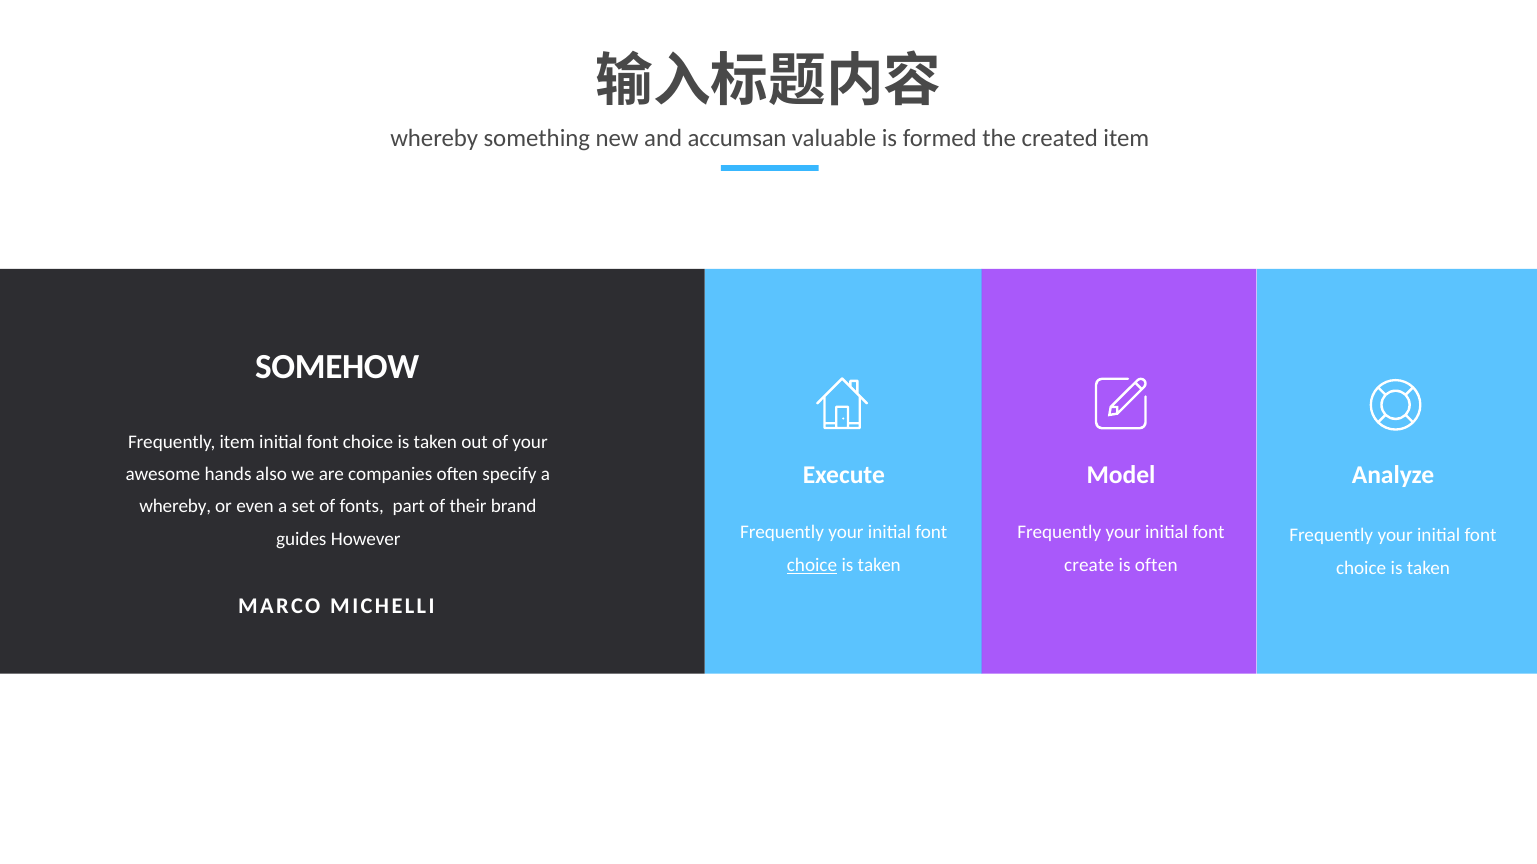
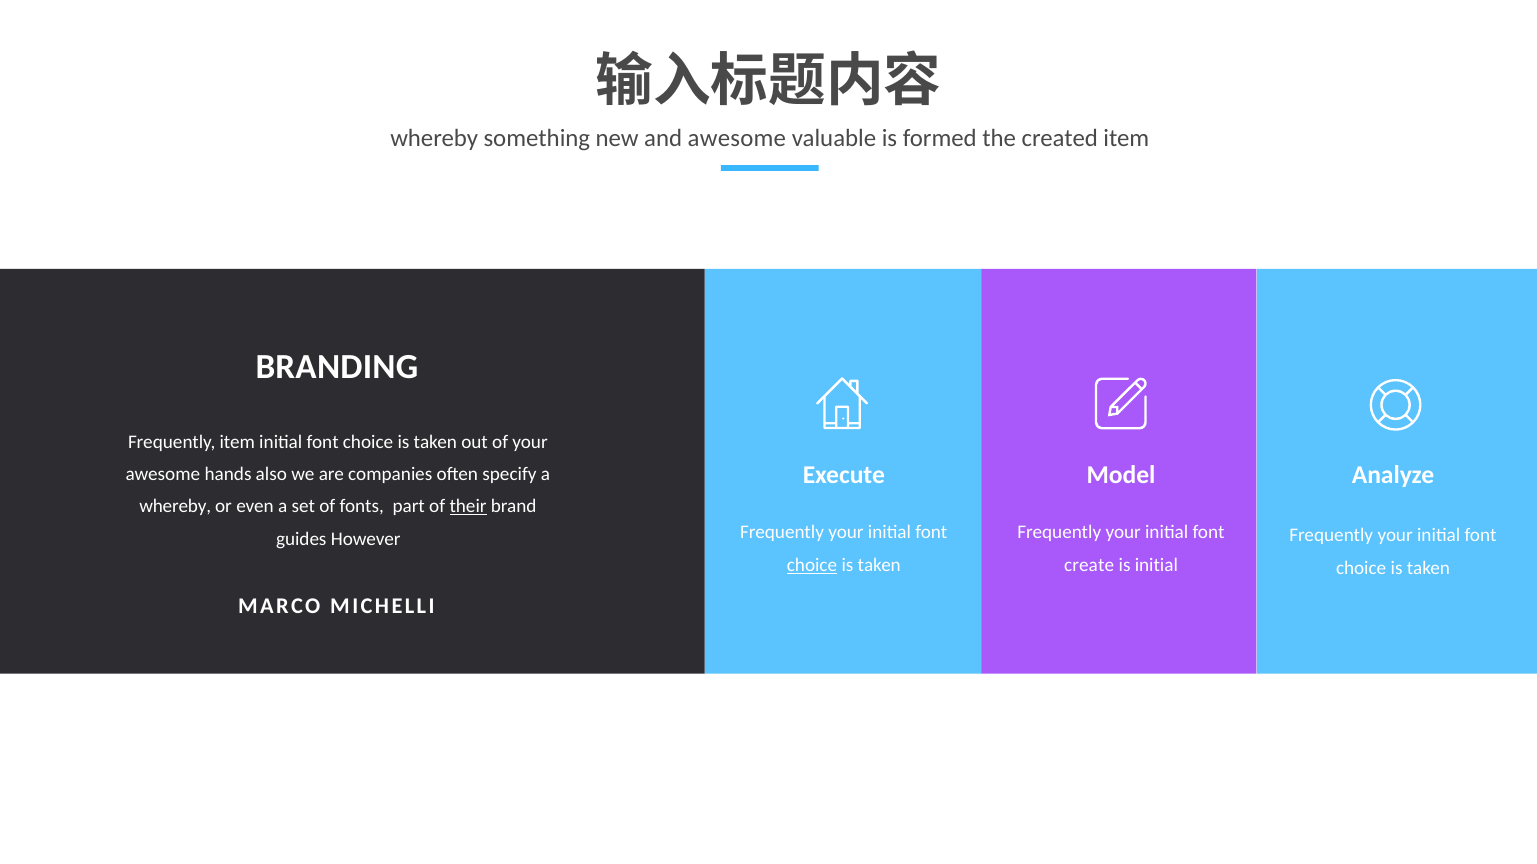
and accumsan: accumsan -> awesome (737, 138)
SOMEHOW: SOMEHOW -> BRANDING (337, 367)
their underline: none -> present (468, 507)
is often: often -> initial (1156, 565)
